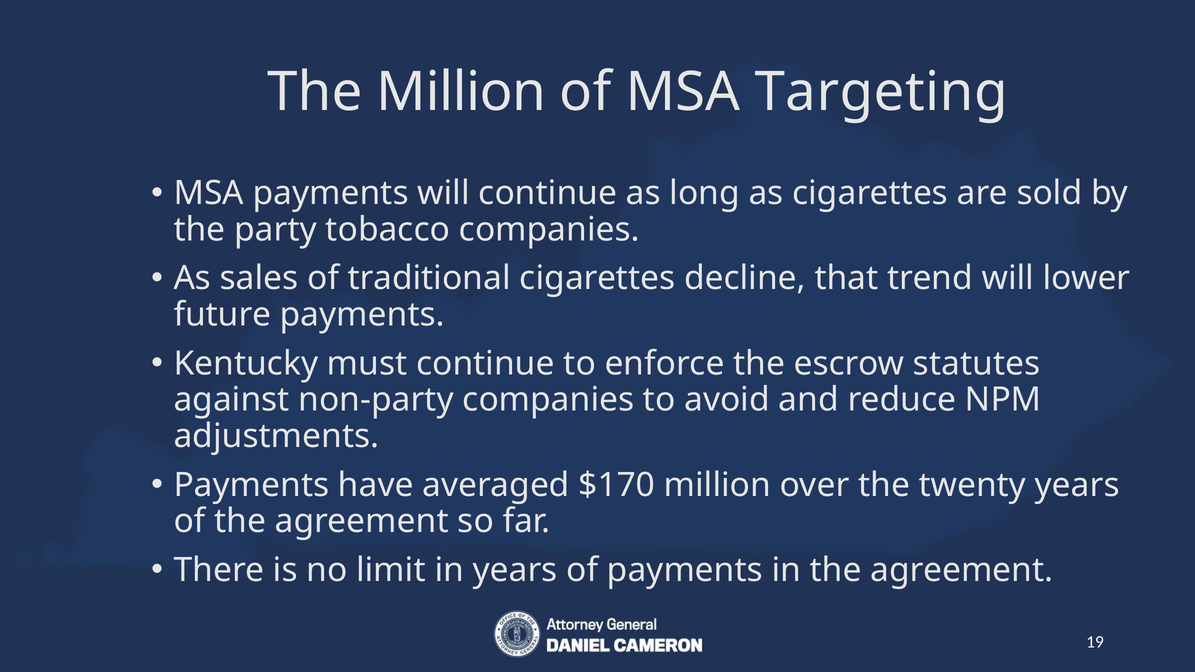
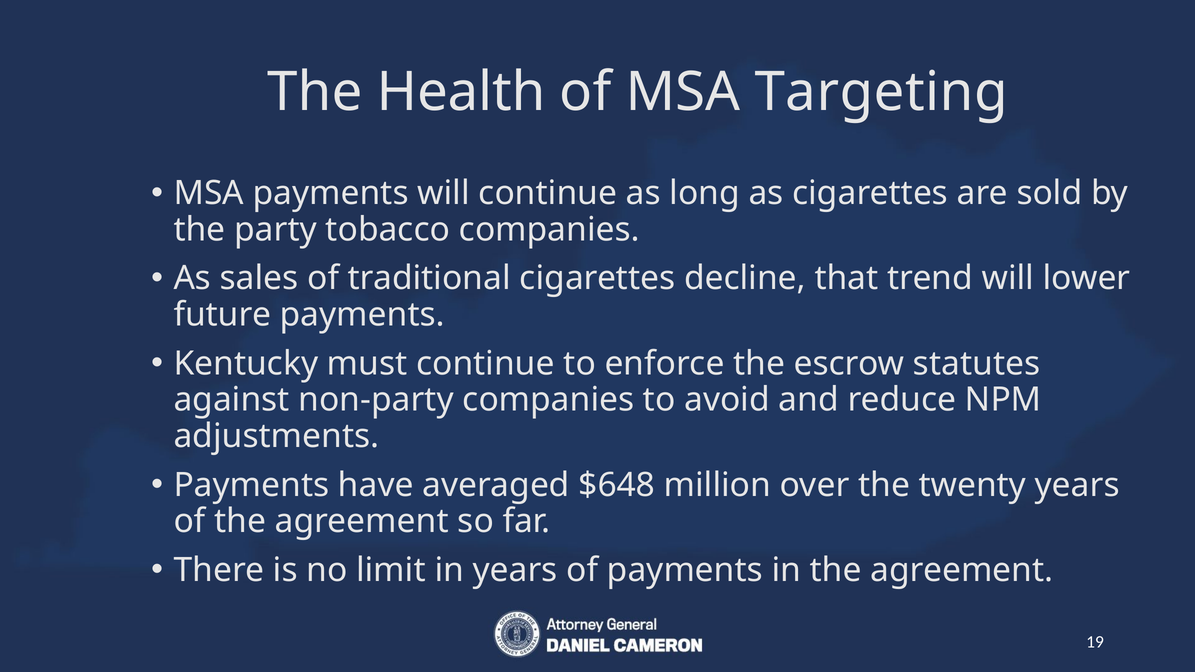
The Million: Million -> Health (461, 92)
$170: $170 -> $648 (617, 485)
